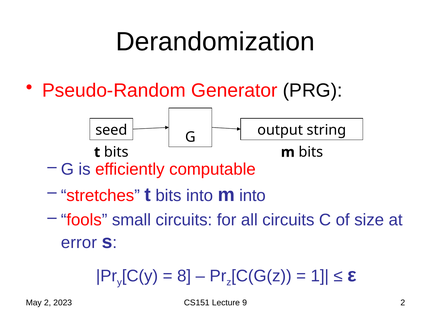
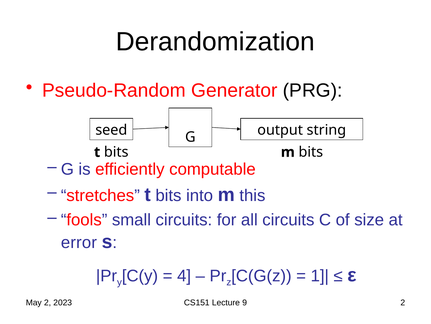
m into: into -> this (252, 195)
8: 8 -> 4 (184, 275)
